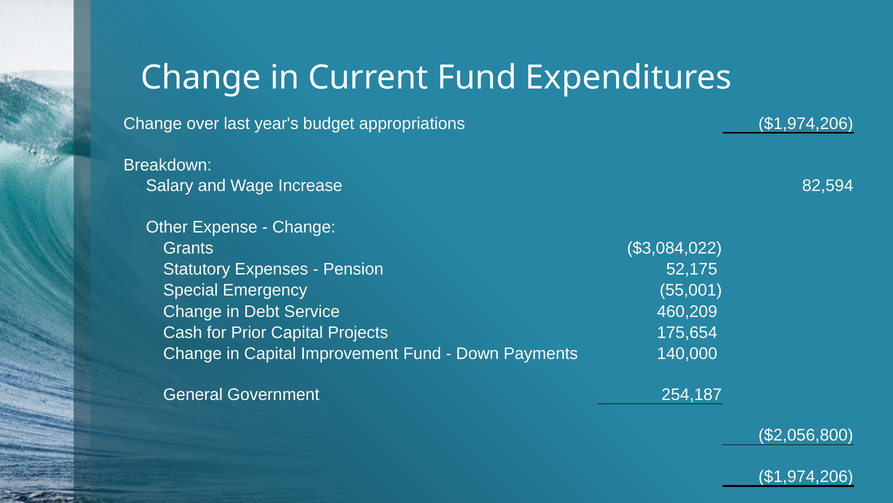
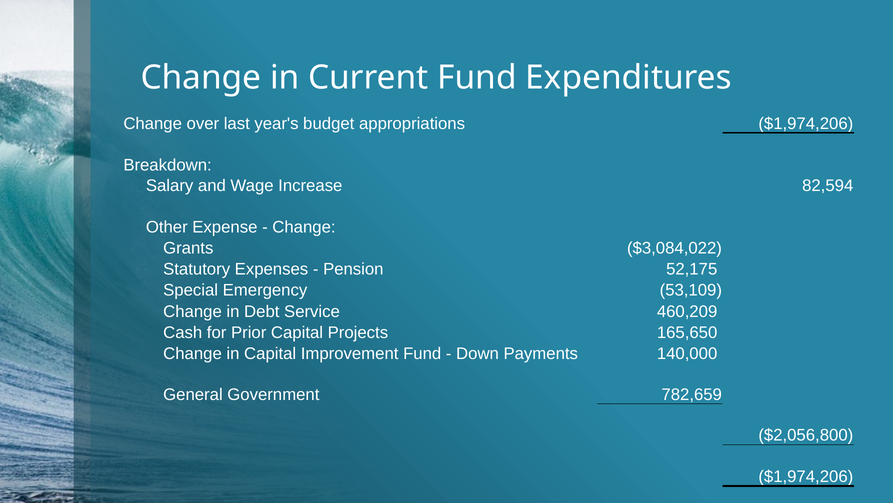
55,001: 55,001 -> 53,109 (691, 290)
175,654: 175,654 -> 165,650 (687, 332)
254,187: 254,187 -> 782,659 (692, 394)
